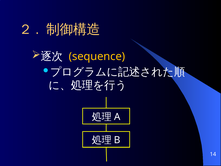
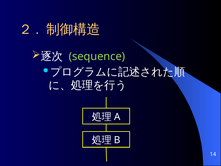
sequence colour: yellow -> light green (97, 56)
